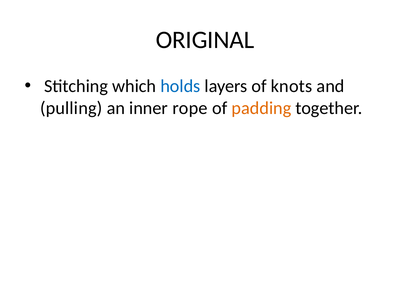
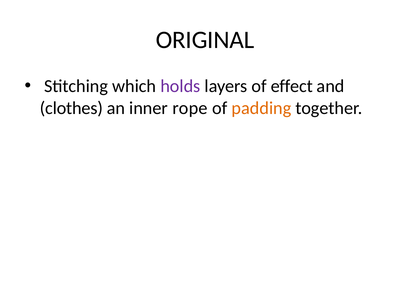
holds colour: blue -> purple (180, 86)
knots: knots -> effect (292, 86)
pulling: pulling -> clothes (71, 108)
